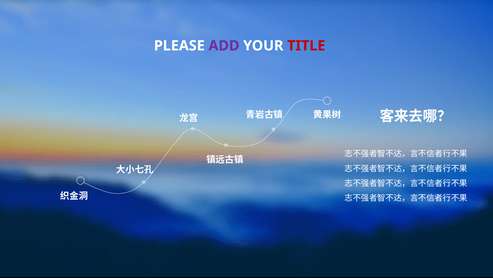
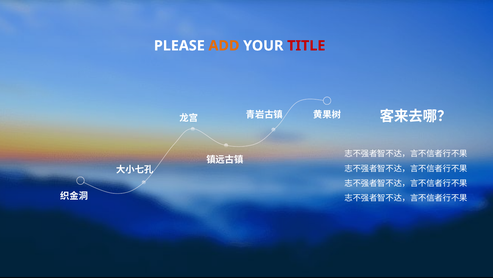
ADD colour: purple -> orange (224, 46)
